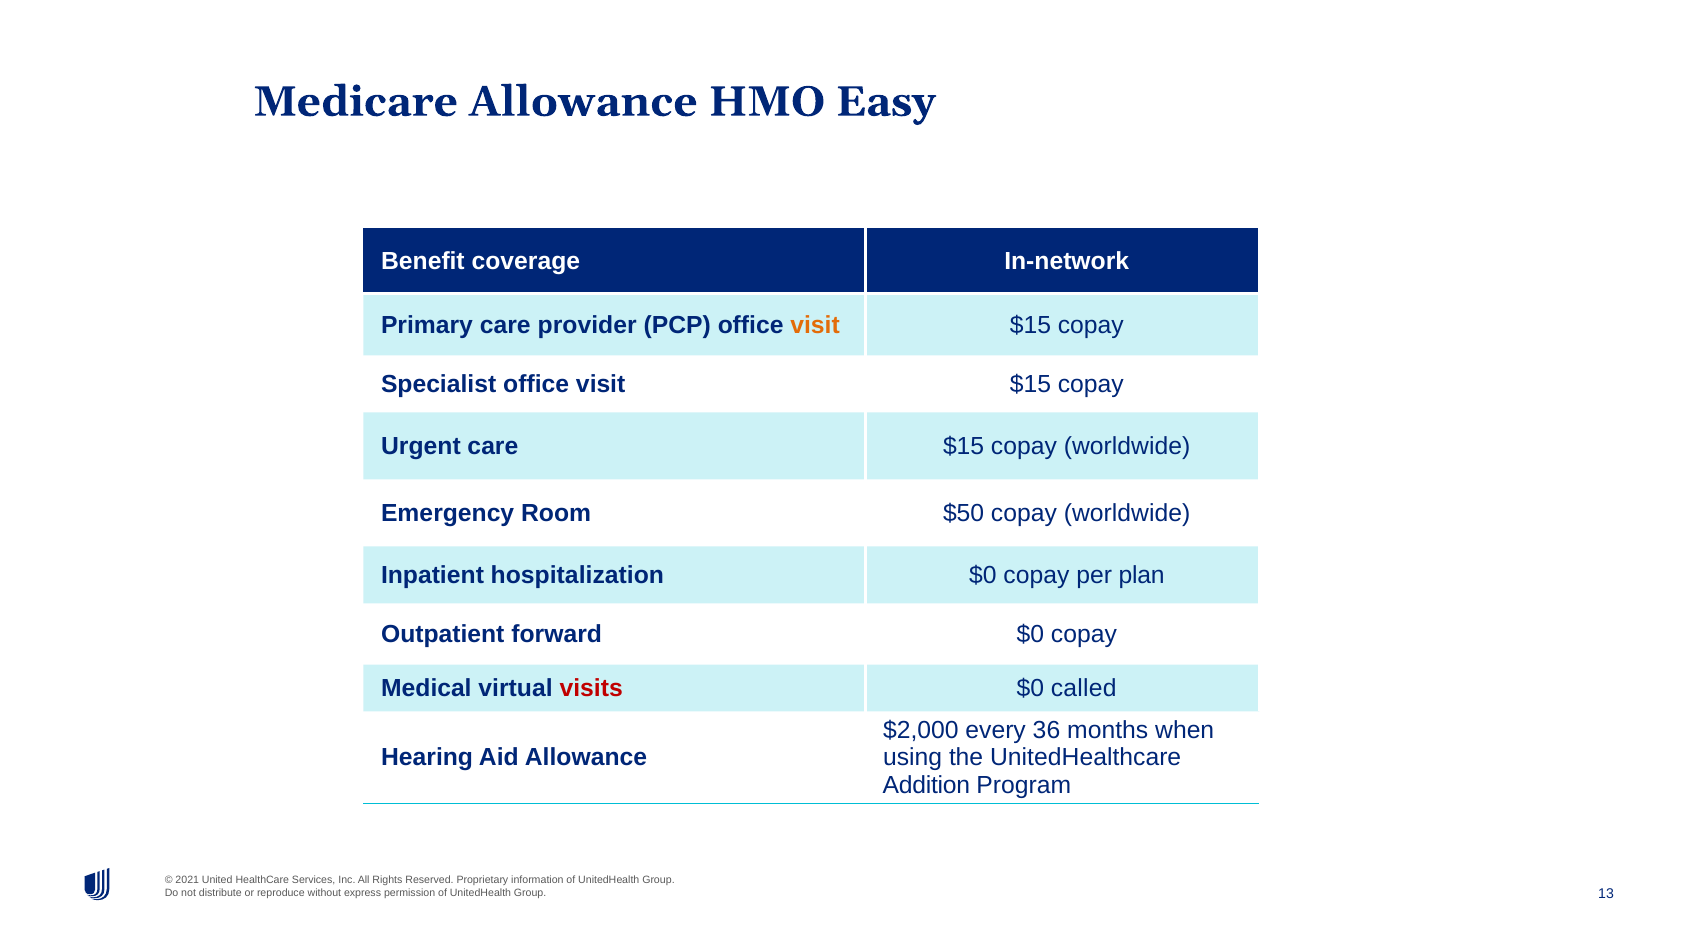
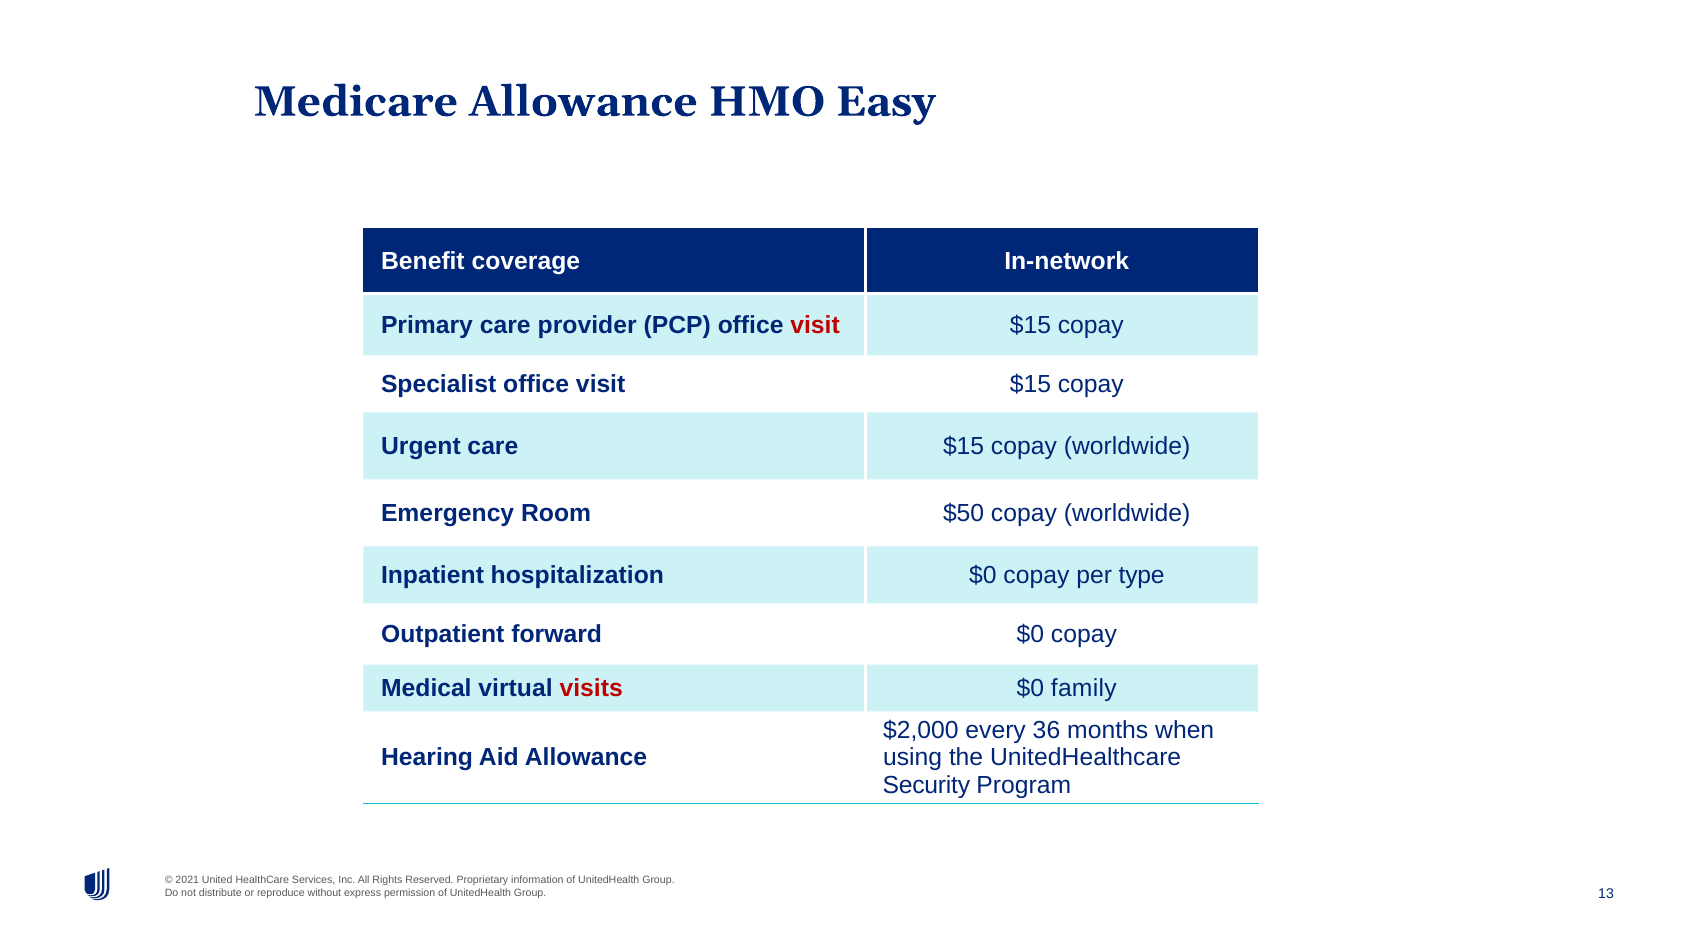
visit colour: orange -> red (815, 325)
plan: plan -> type (1142, 575)
called: called -> family (1084, 689)
Addition: Addition -> Security (926, 786)
